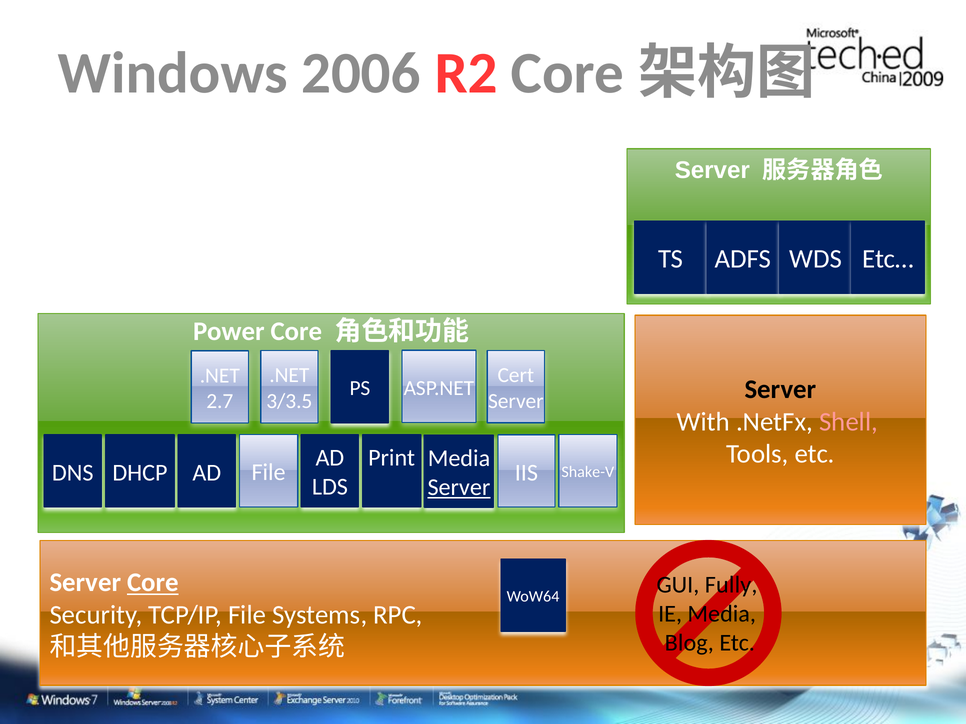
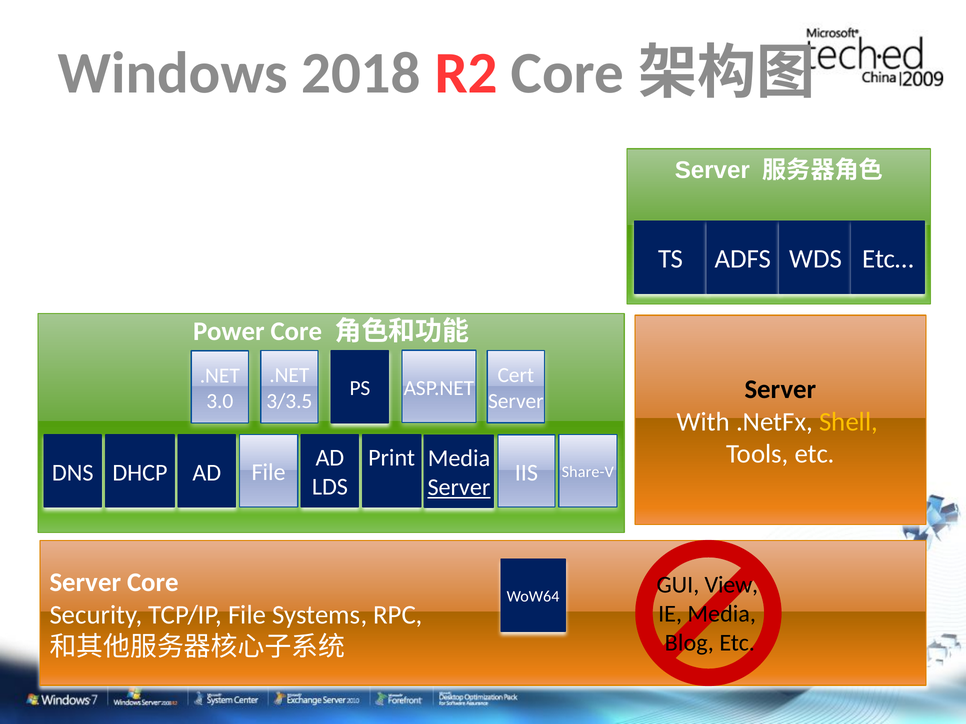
2006: 2006 -> 2018 (361, 73)
2.7: 2.7 -> 3.0 (220, 402)
Shell colour: pink -> yellow (849, 422)
Shake-V: Shake-V -> Share-V (588, 472)
Core underline: present -> none (153, 583)
Fully: Fully -> View (731, 585)
